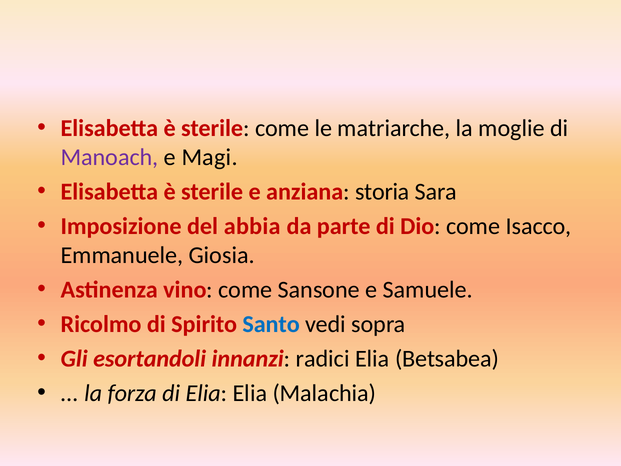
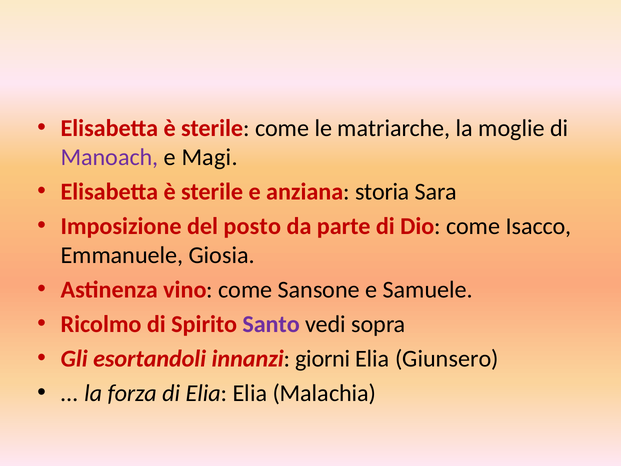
abbia: abbia -> posto (252, 226)
Santo colour: blue -> purple (271, 324)
radici: radici -> giorni (323, 359)
Betsabea: Betsabea -> Giunsero (447, 359)
